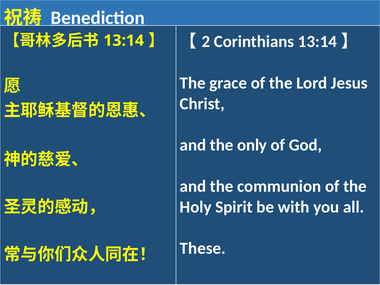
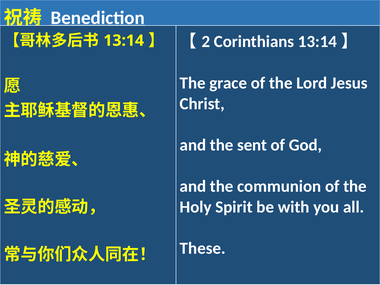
only: only -> sent (252, 145)
